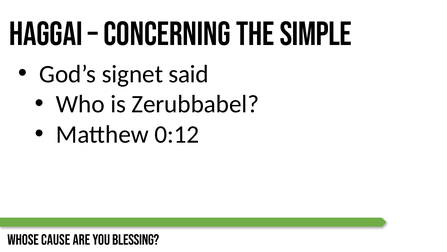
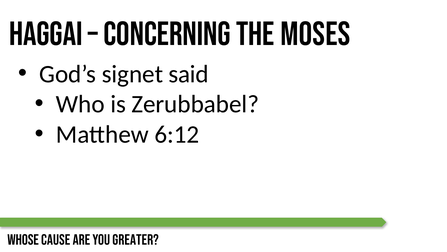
Simple: Simple -> Moses (315, 34)
0:12: 0:12 -> 6:12 (177, 134)
blessing: blessing -> greater (136, 239)
